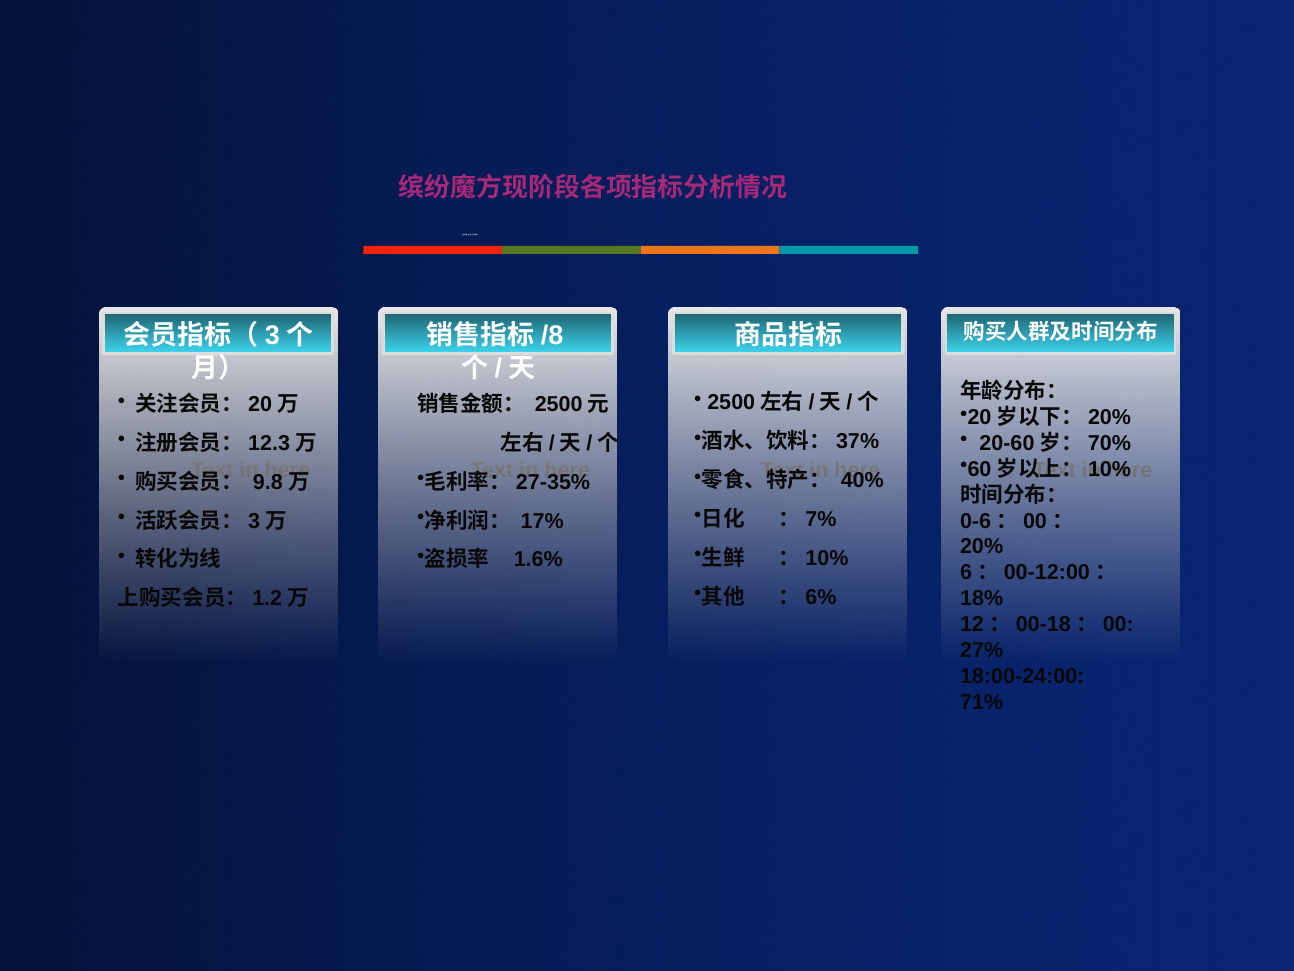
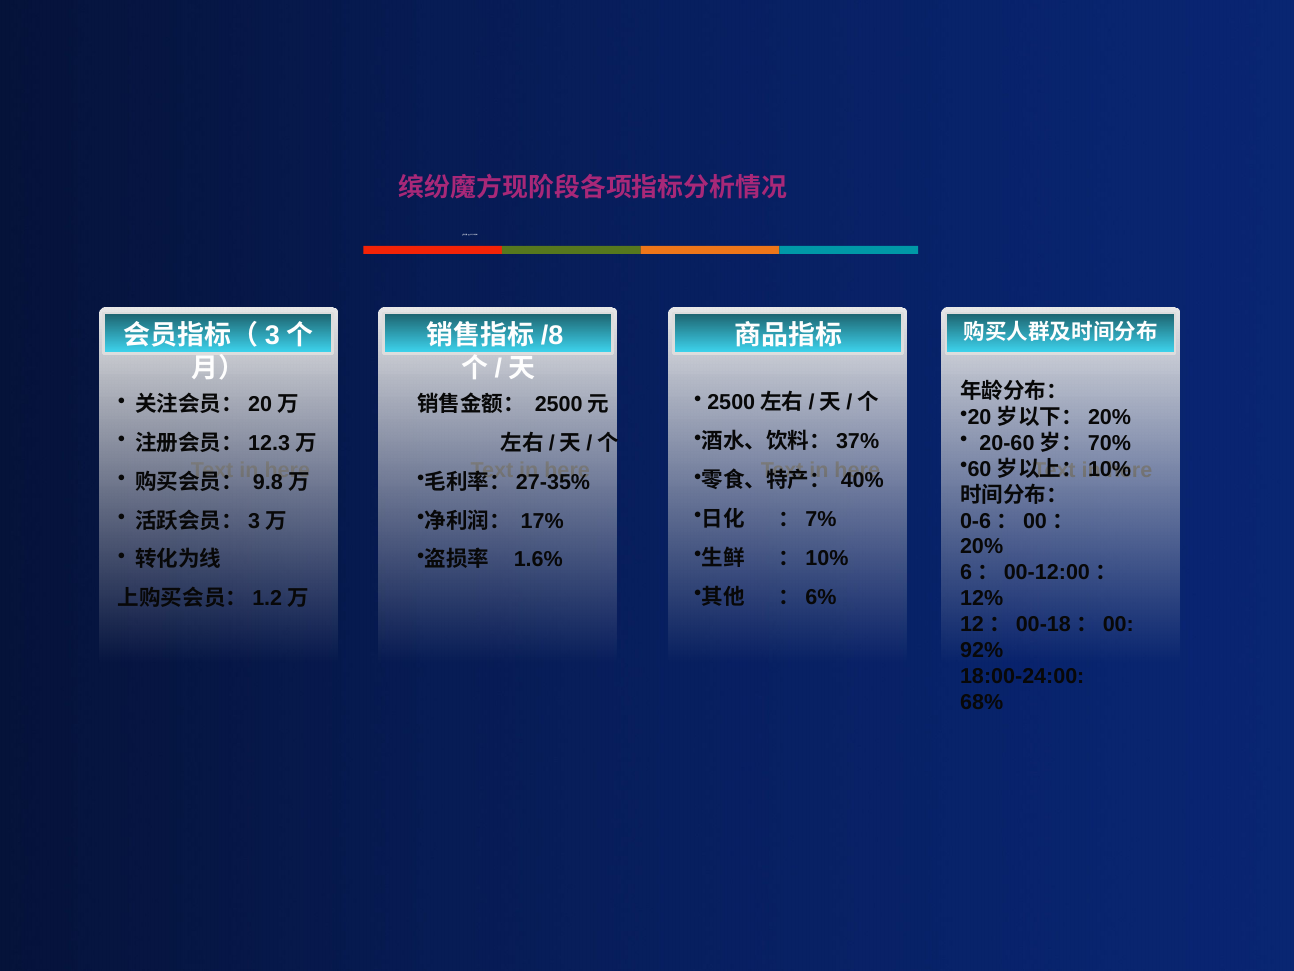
18%: 18% -> 12% (982, 598)
27%: 27% -> 92% (982, 650)
71%: 71% -> 68% (982, 702)
